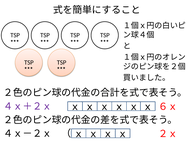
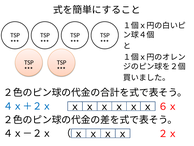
４ｘ＋２ｘ colour: purple -> blue (27, 106)
